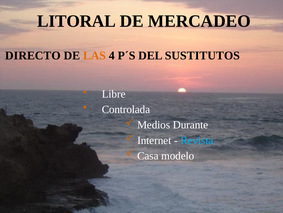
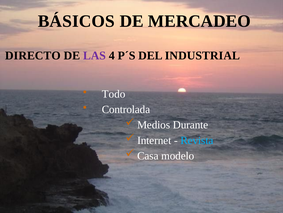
LITORAL: LITORAL -> BÁSICOS (76, 21)
LAS colour: orange -> purple (94, 55)
SUSTITUTOS: SUSTITUTOS -> INDUSTRIAL (202, 55)
Libre: Libre -> Todo (114, 94)
